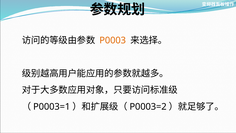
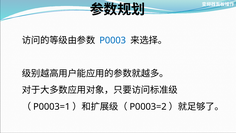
P0003 colour: orange -> blue (113, 40)
